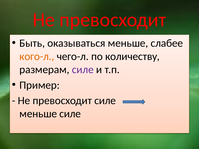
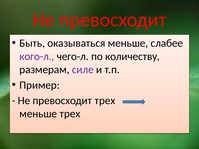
кого-л colour: orange -> purple (37, 56)
превосходит силе: силе -> трех (105, 101)
меньше силе: силе -> трех (70, 114)
